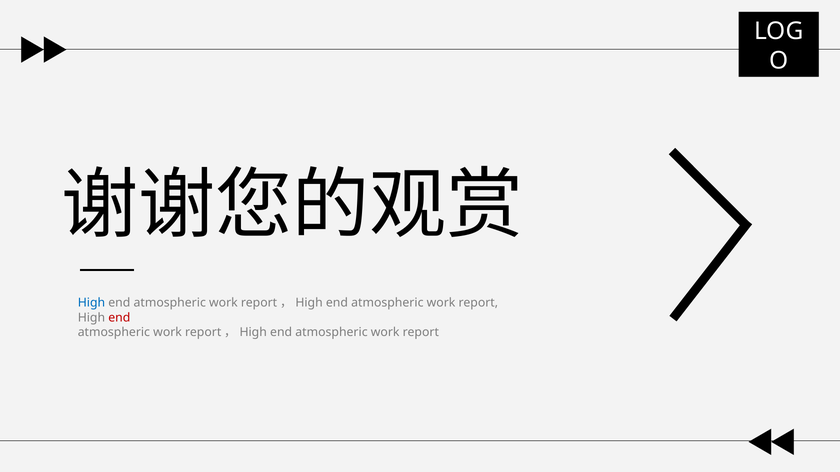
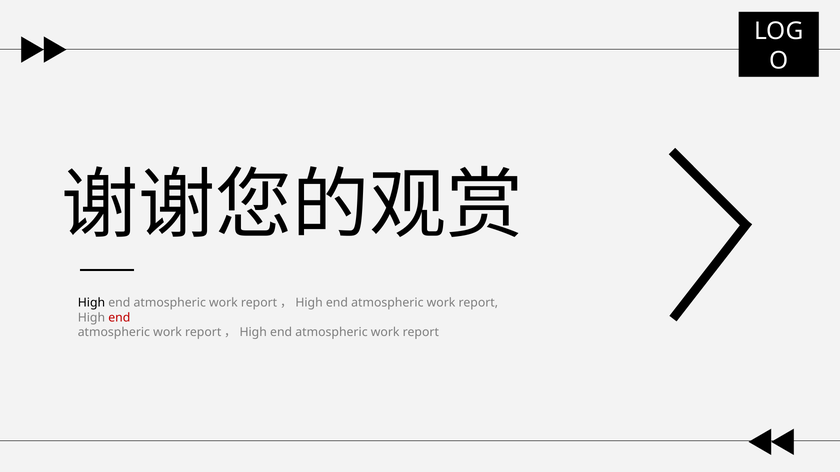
High colour: blue -> black (91, 303)
